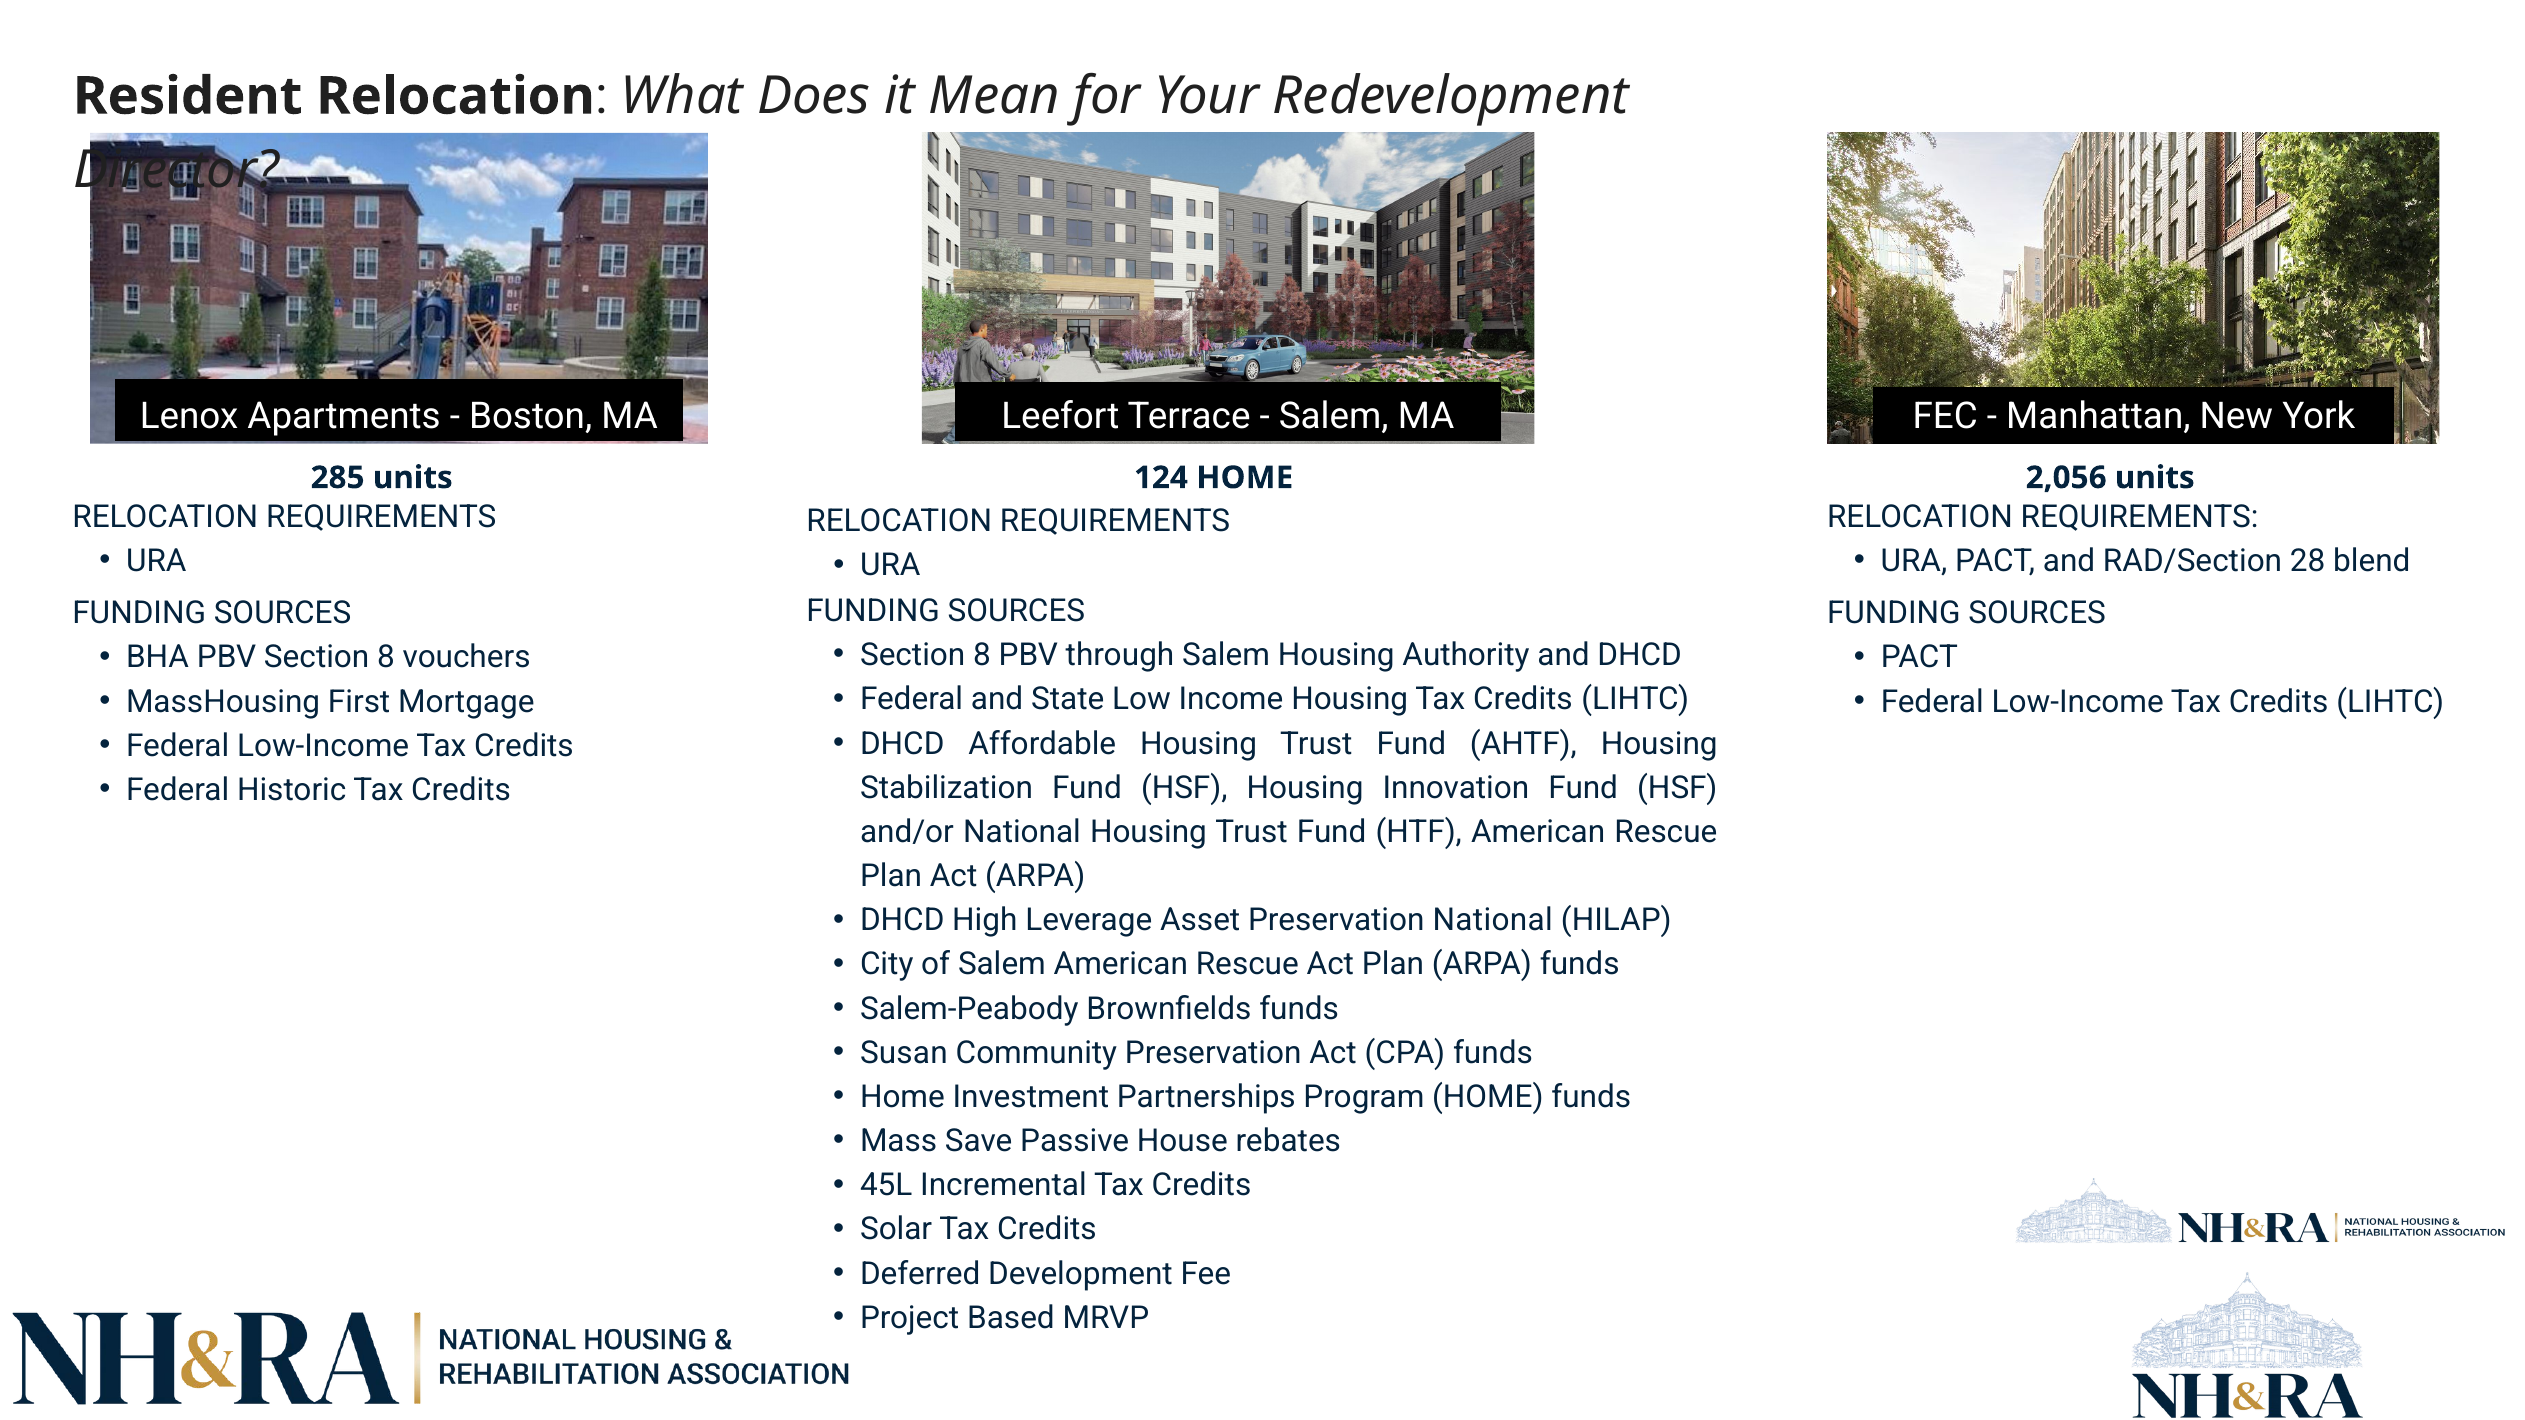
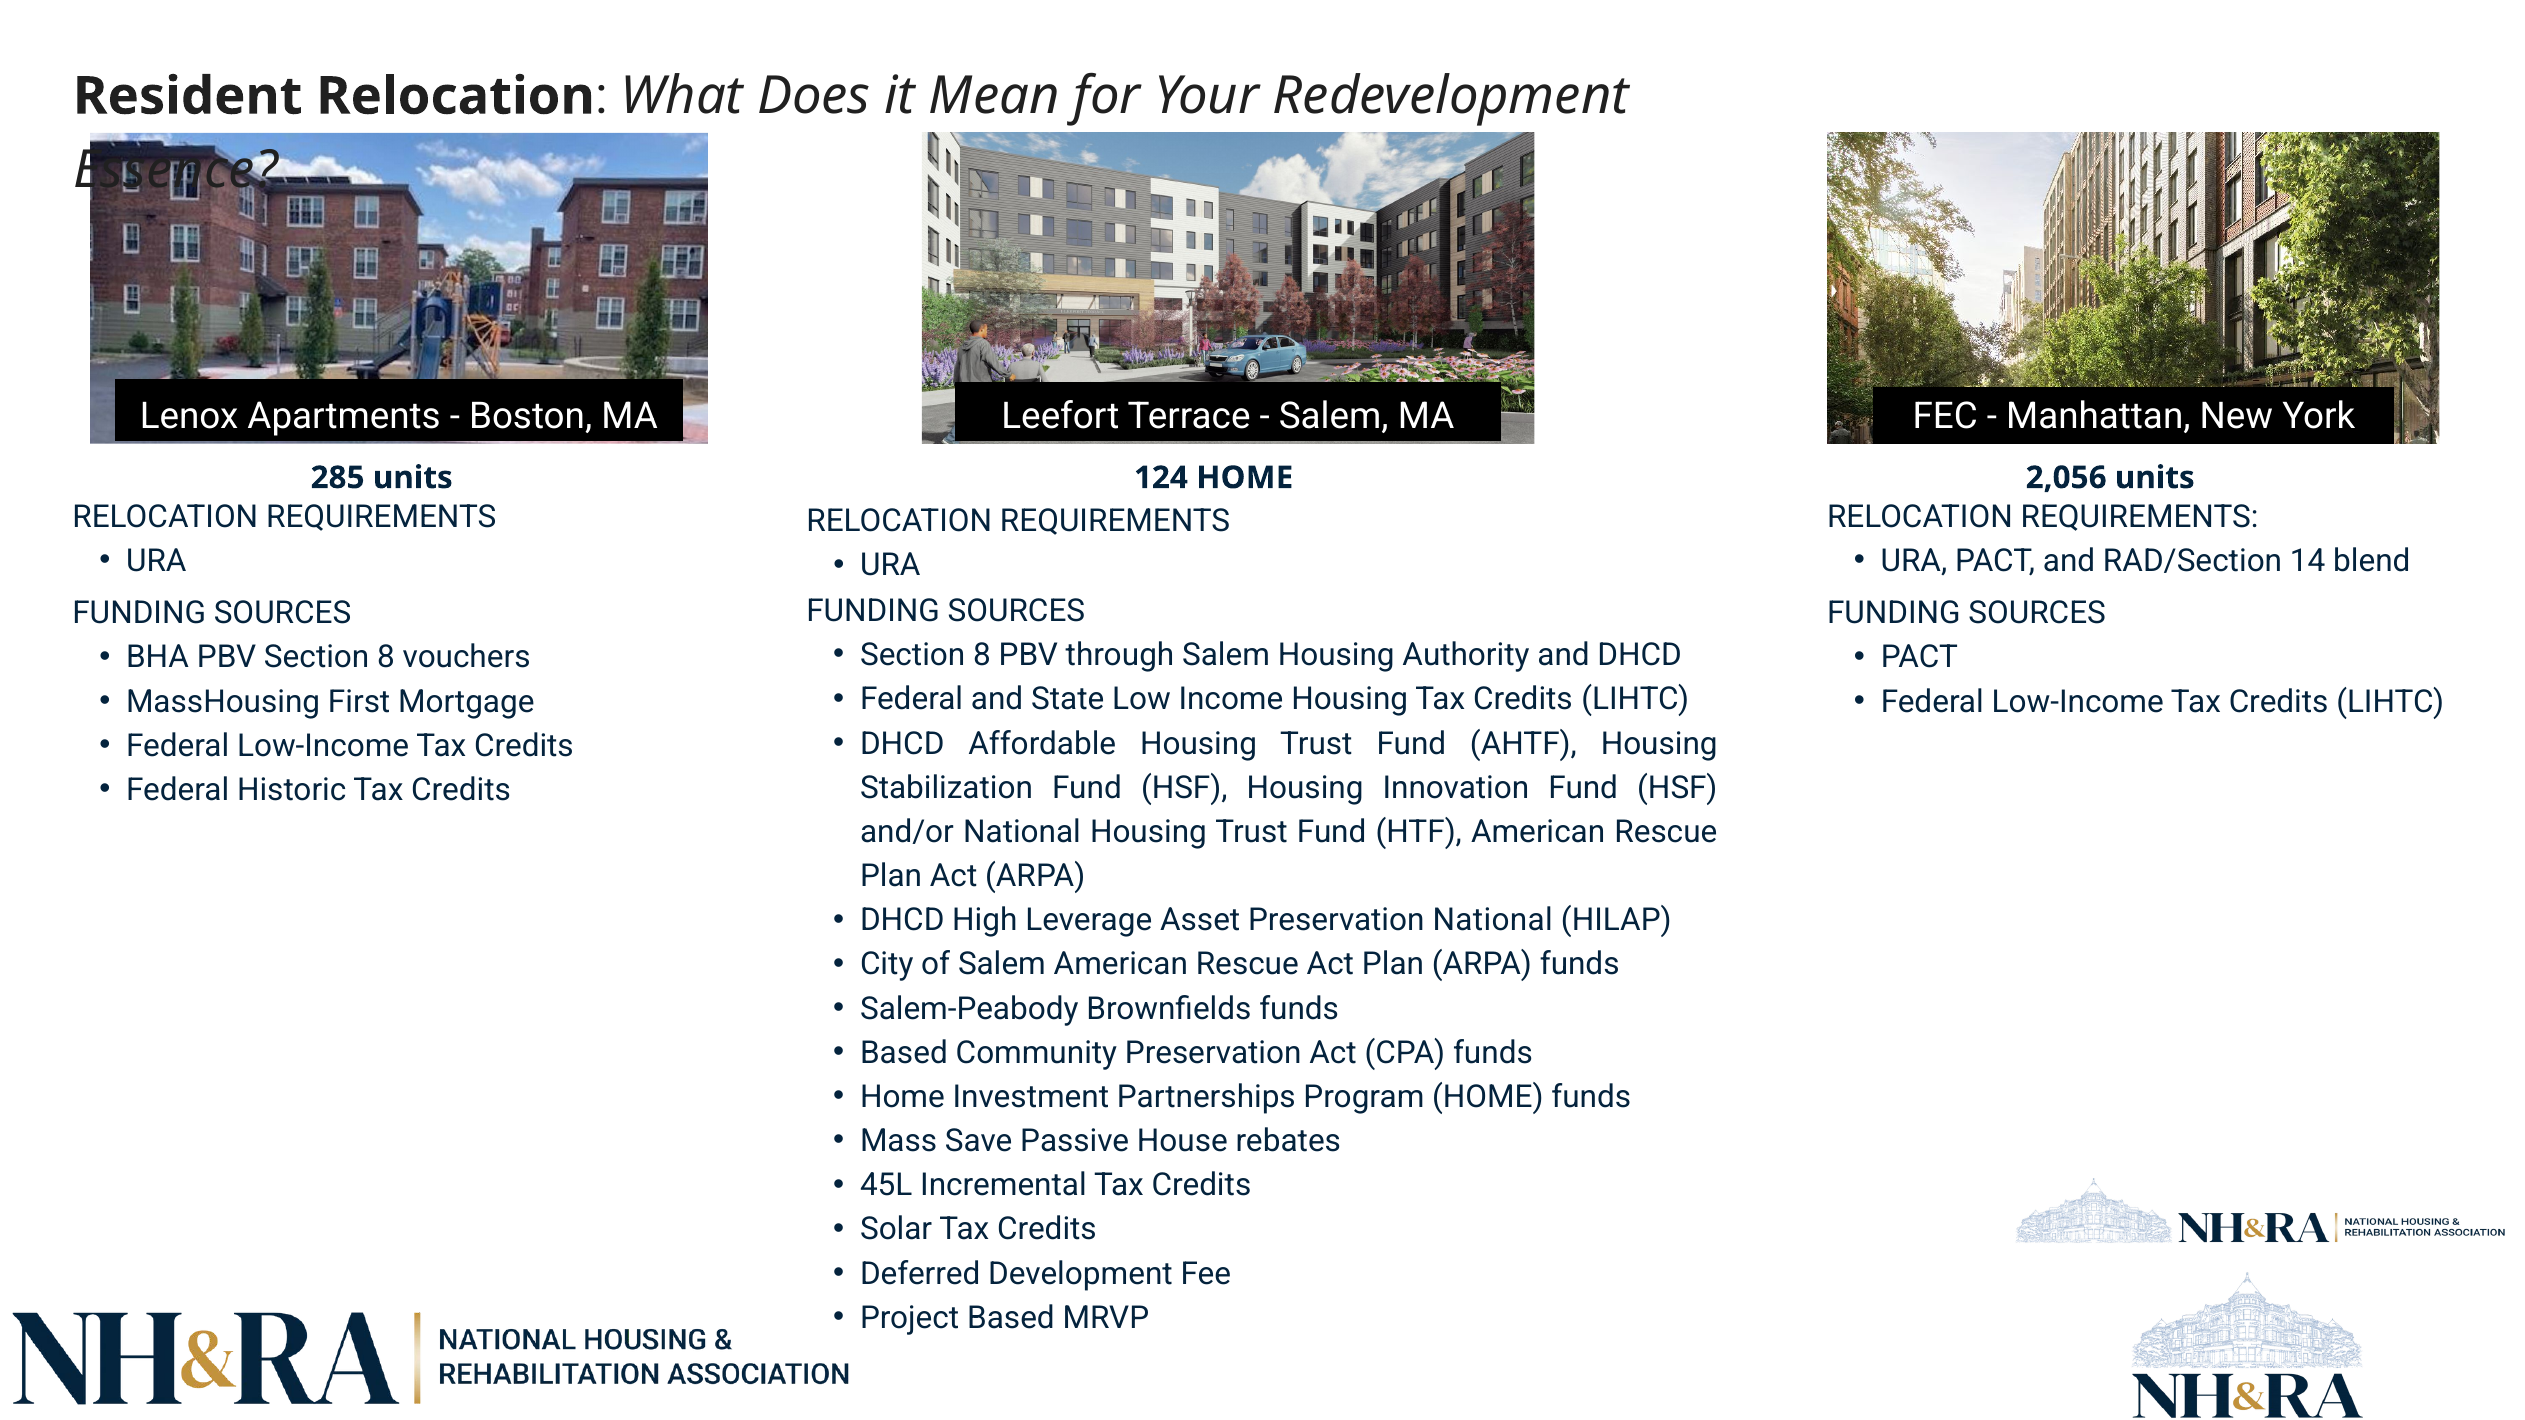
Director: Director -> Essence (176, 170)
28: 28 -> 14 (2308, 561)
Susan: Susan -> Based (904, 1053)
